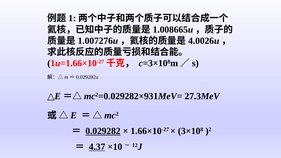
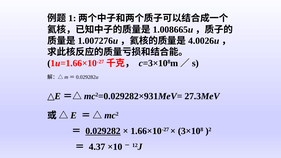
4.37 underline: present -> none (97, 147)
